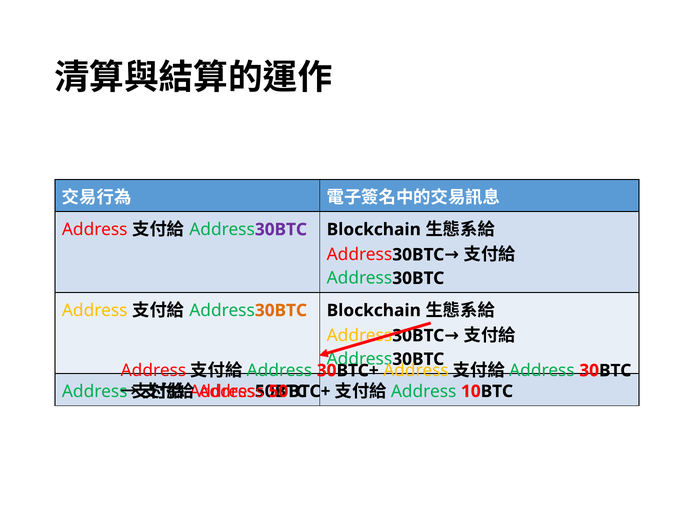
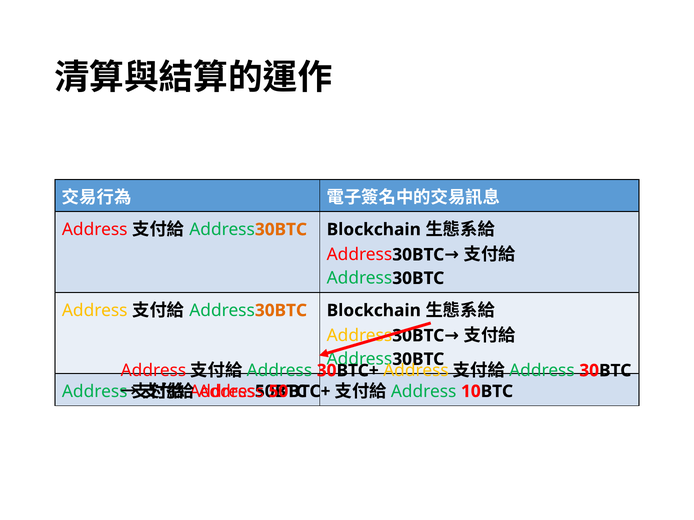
30BTC colour: purple -> orange (281, 230)
